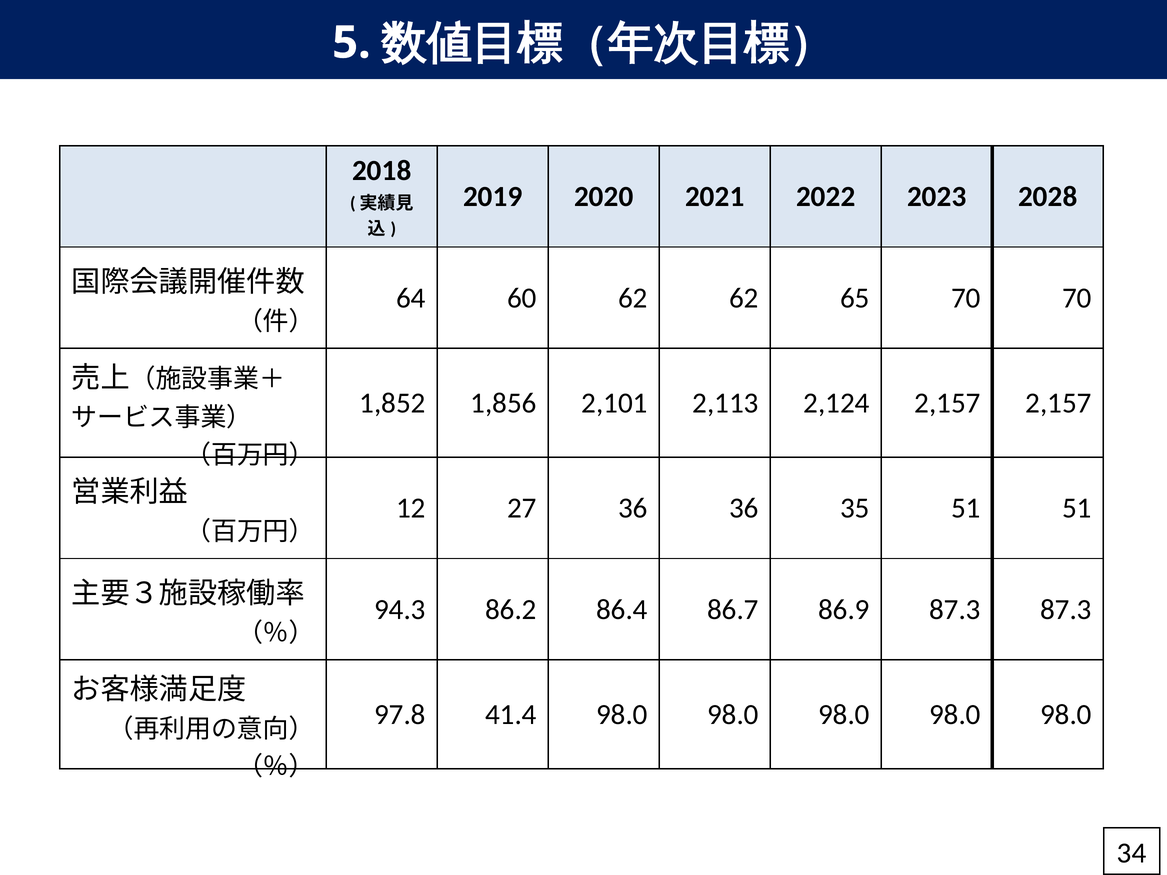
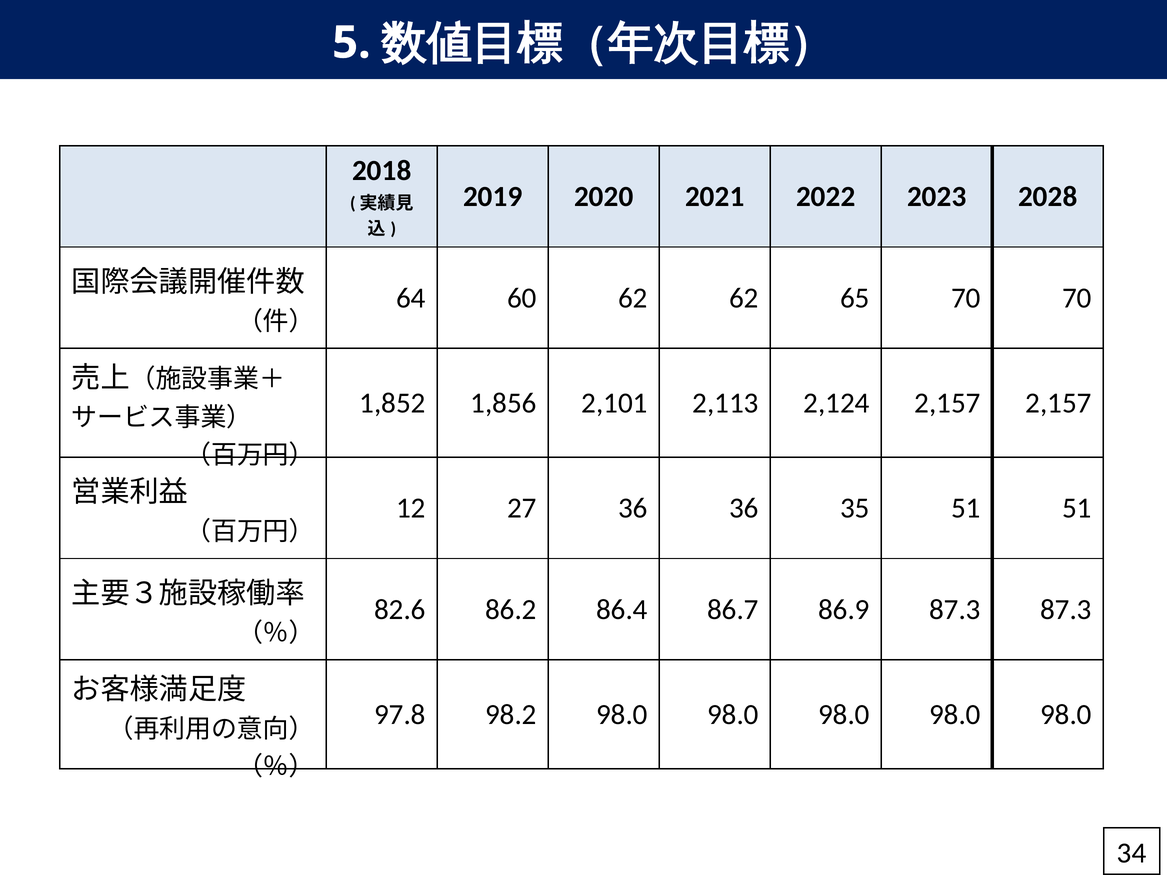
94.3: 94.3 -> 82.6 (400, 610)
41.4: 41.4 -> 98.2 (511, 715)
